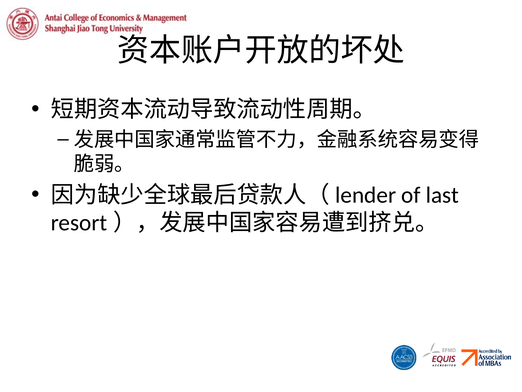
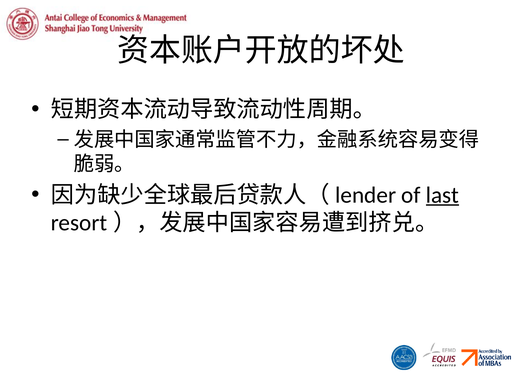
last underline: none -> present (442, 195)
